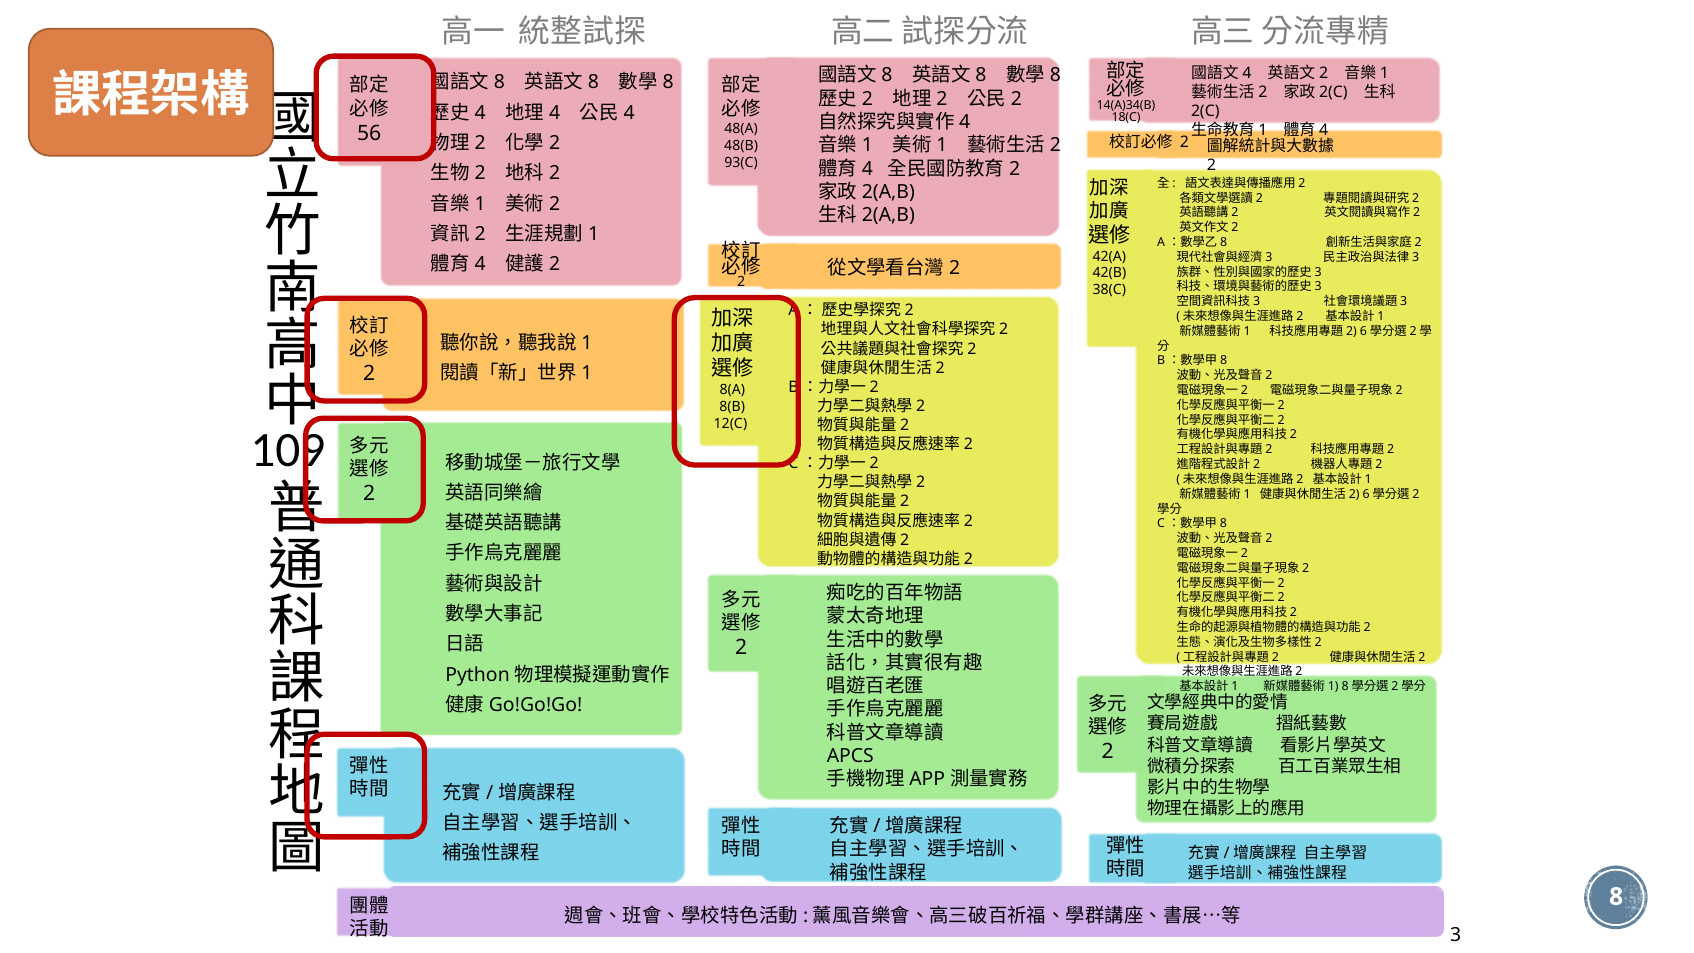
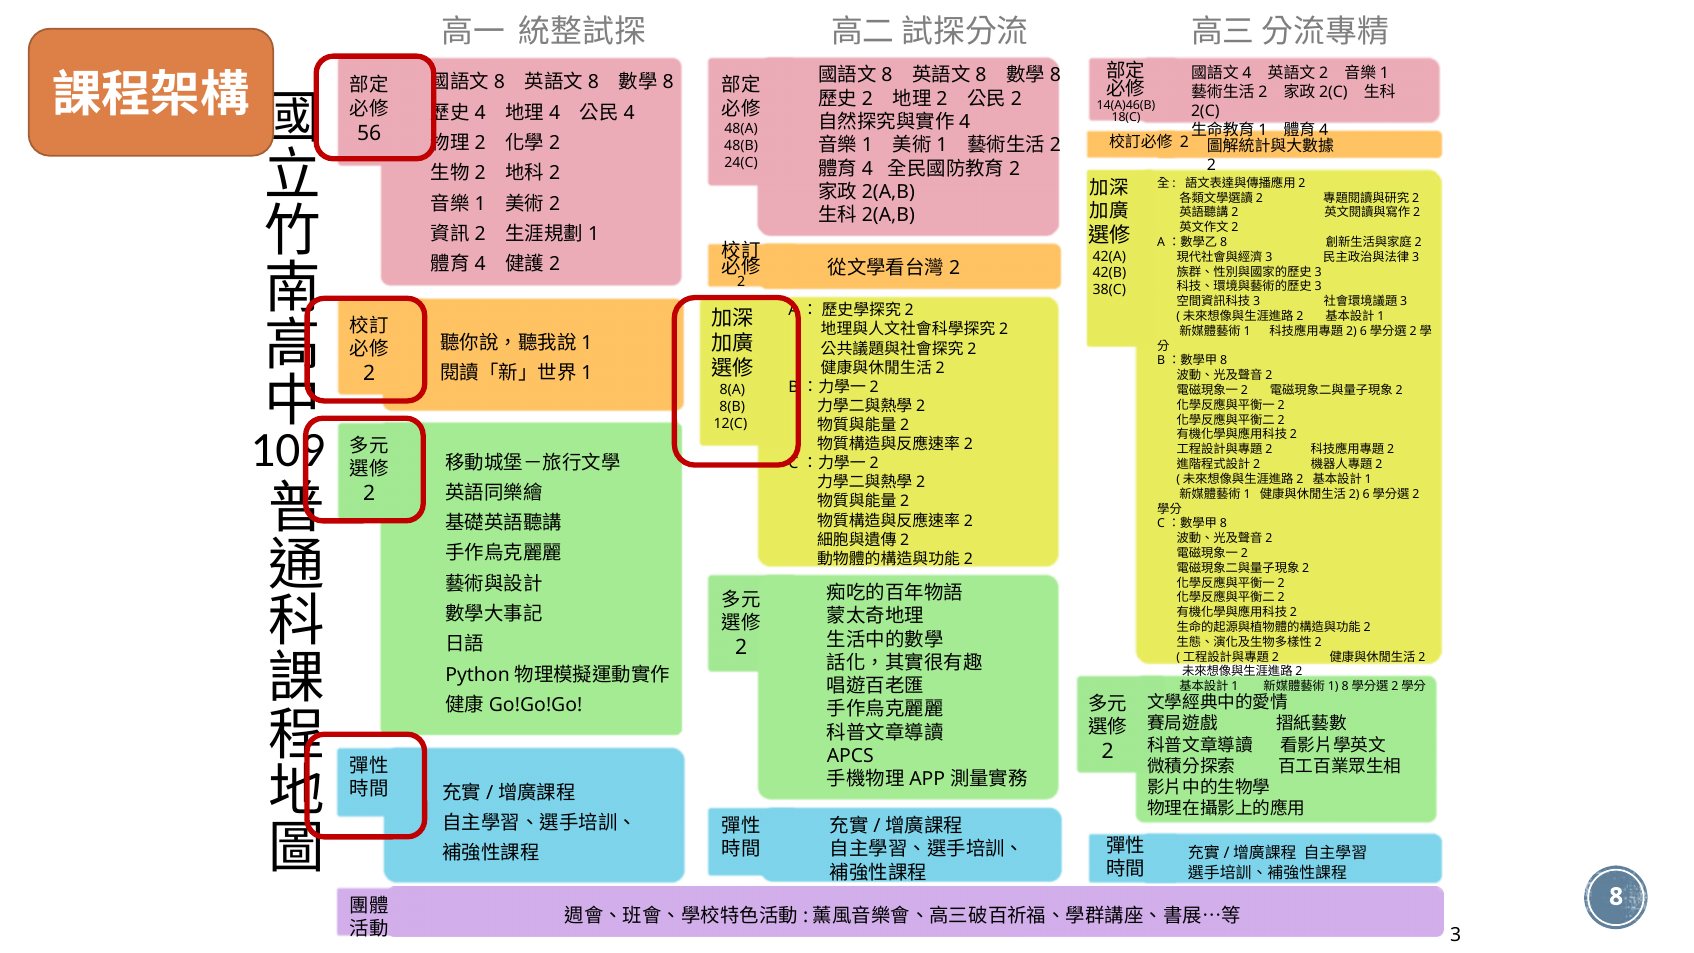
14(A)34(B: 14(A)34(B -> 14(A)46(B (1126, 105)
93(C: 93(C -> 24(C (741, 162)
